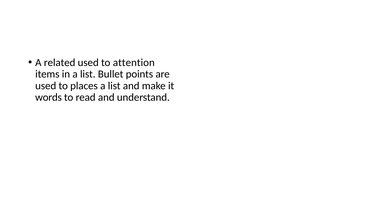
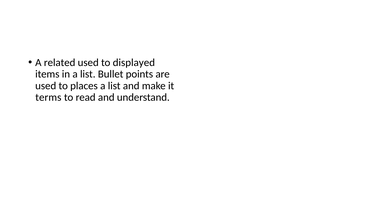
attention: attention -> displayed (134, 63)
words: words -> terms (48, 98)
